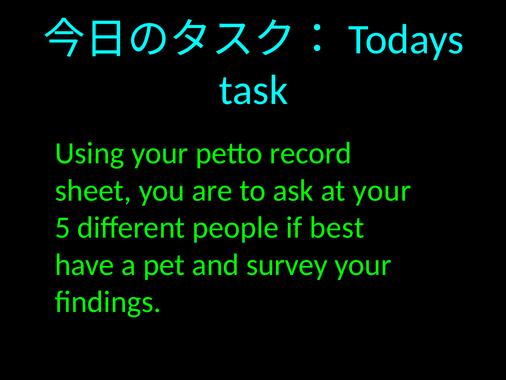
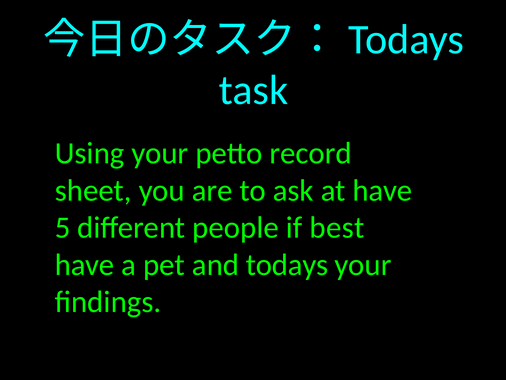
at your: your -> have (382, 190)
survey: survey -> todays (287, 264)
